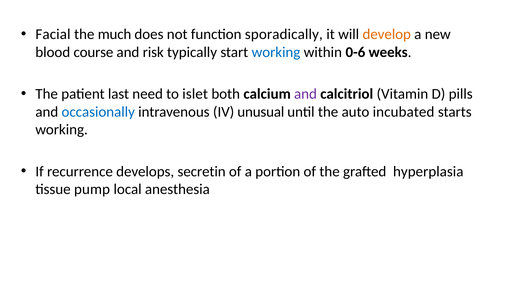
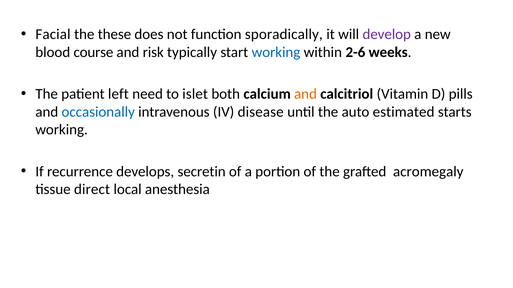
much: much -> these (114, 34)
develop colour: orange -> purple (387, 34)
0-6: 0-6 -> 2-6 (355, 52)
last: last -> left (118, 94)
and colour: purple -> orange (305, 94)
unusual: unusual -> disease (261, 112)
incubated: incubated -> estimated (404, 112)
hyperplasia: hyperplasia -> acromegaly (428, 172)
pump: pump -> direct (92, 190)
